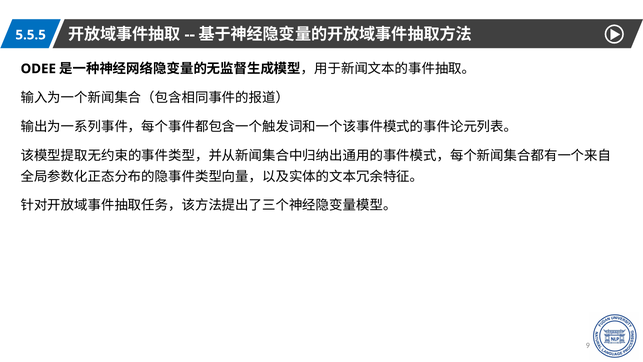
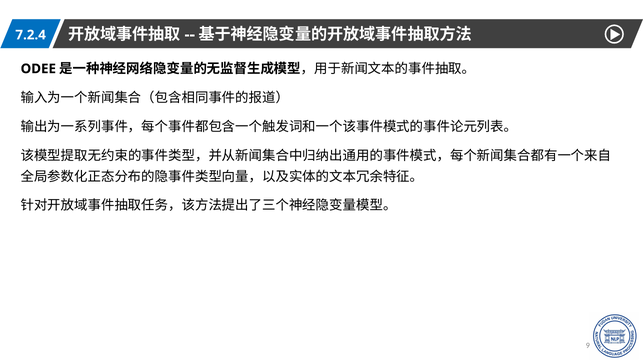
5.5.5: 5.5.5 -> 7.2.4 (31, 35)
